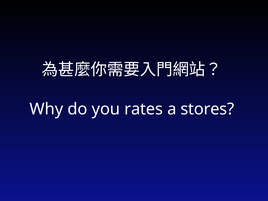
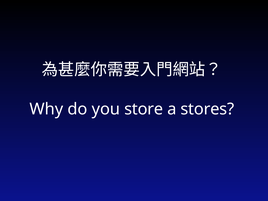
rates: rates -> store (144, 109)
